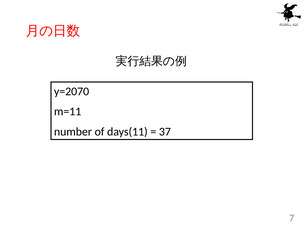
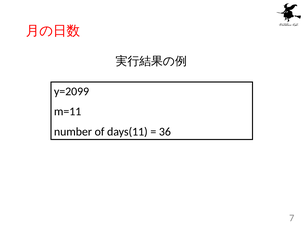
y=2070: y=2070 -> y=2099 (72, 91)
37: 37 -> 36 (165, 132)
